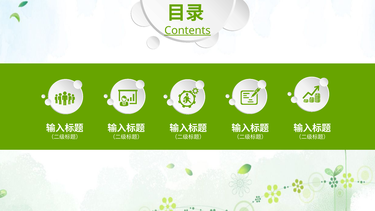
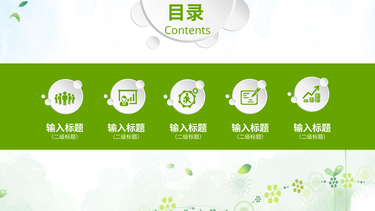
Contents underline: present -> none (188, 30)
